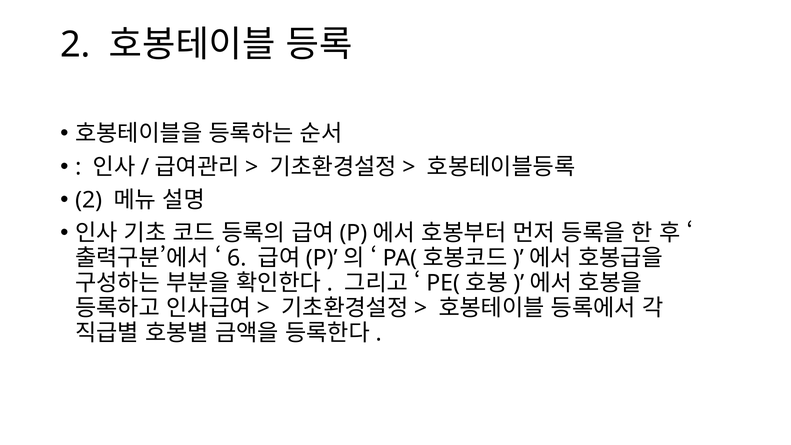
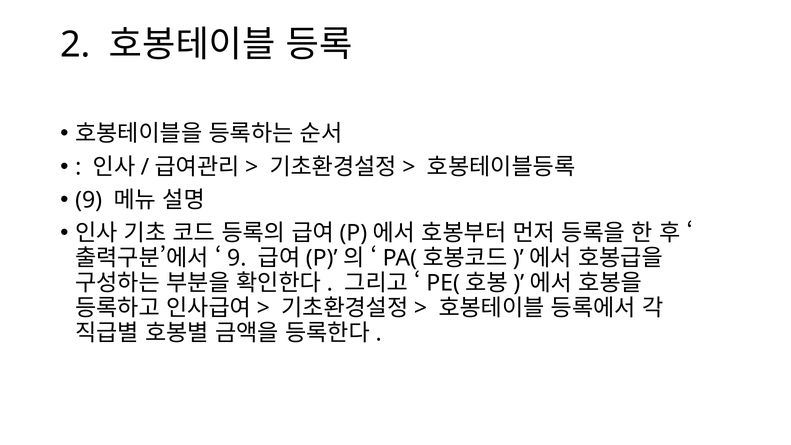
2: 2 -> 9 (89, 200)
6: 6 -> 9 (237, 258)
